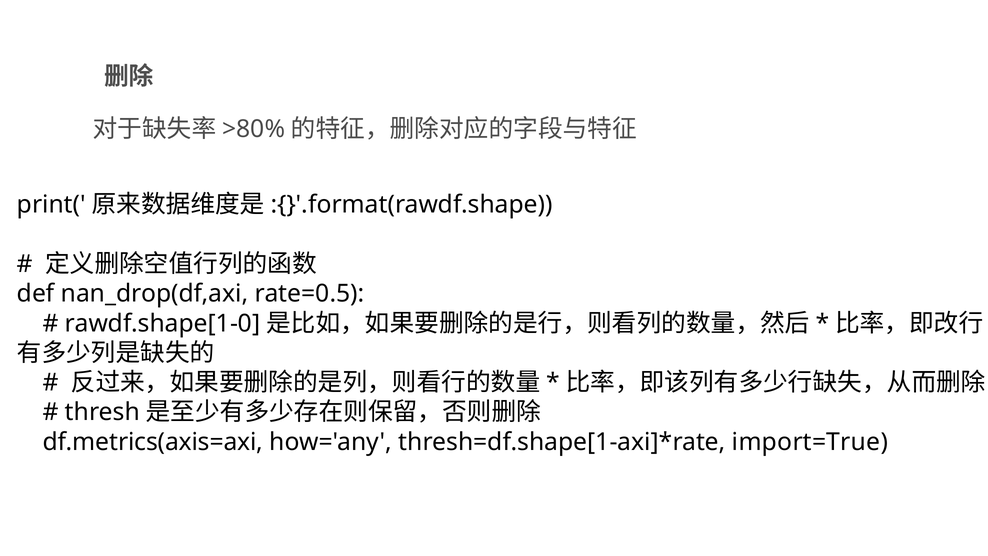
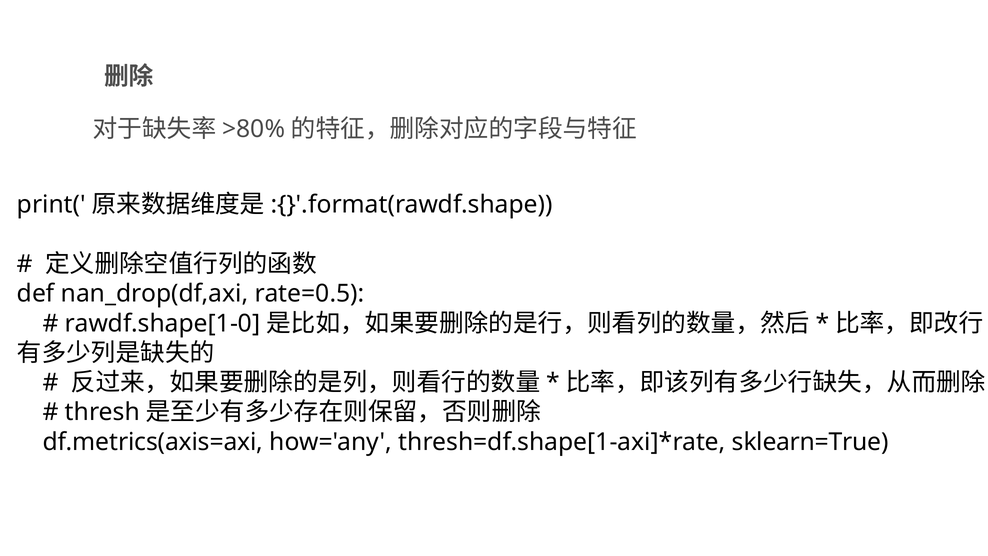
import=True: import=True -> sklearn=True (810, 442)
